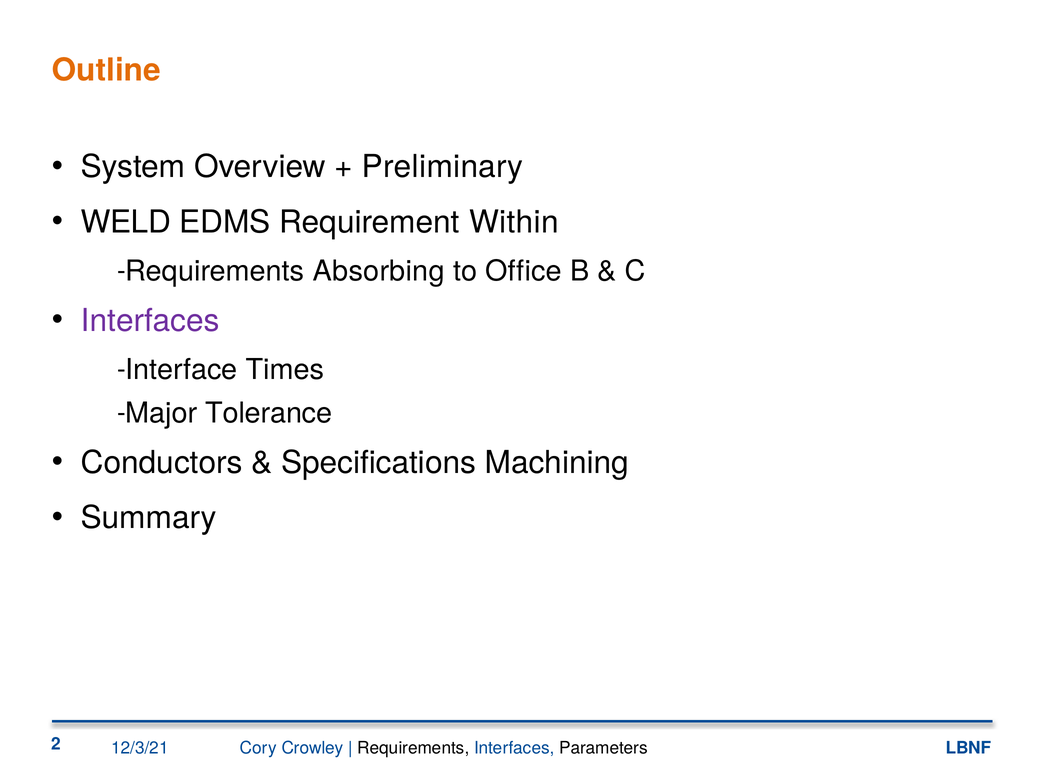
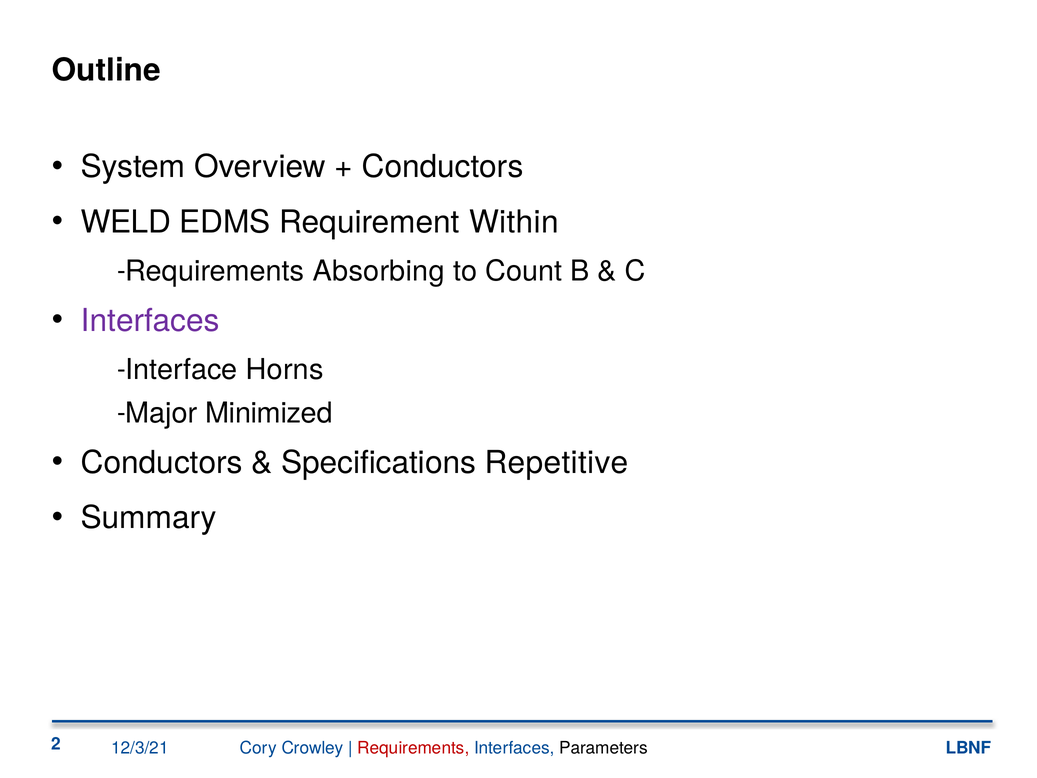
Outline colour: orange -> black (106, 70)
Preliminary: Preliminary -> Conductors (443, 167)
Office: Office -> Count (524, 271)
Times: Times -> Horns (285, 370)
Tolerance: Tolerance -> Minimized (269, 413)
Machining: Machining -> Repetitive (557, 462)
Requirements colour: black -> red (413, 748)
